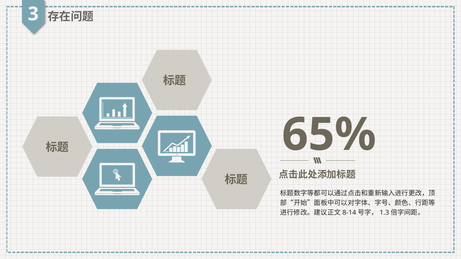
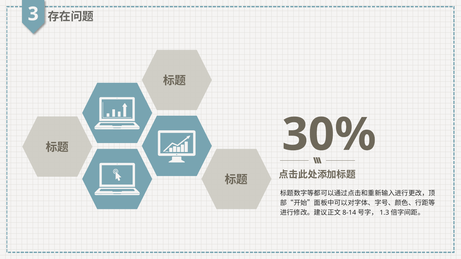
65%: 65% -> 30% (329, 135)
